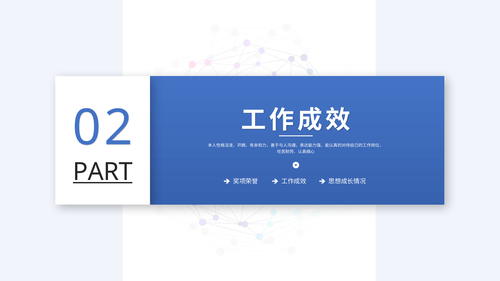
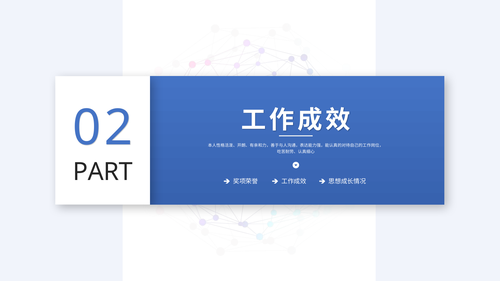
PART underline: present -> none (103, 172)
